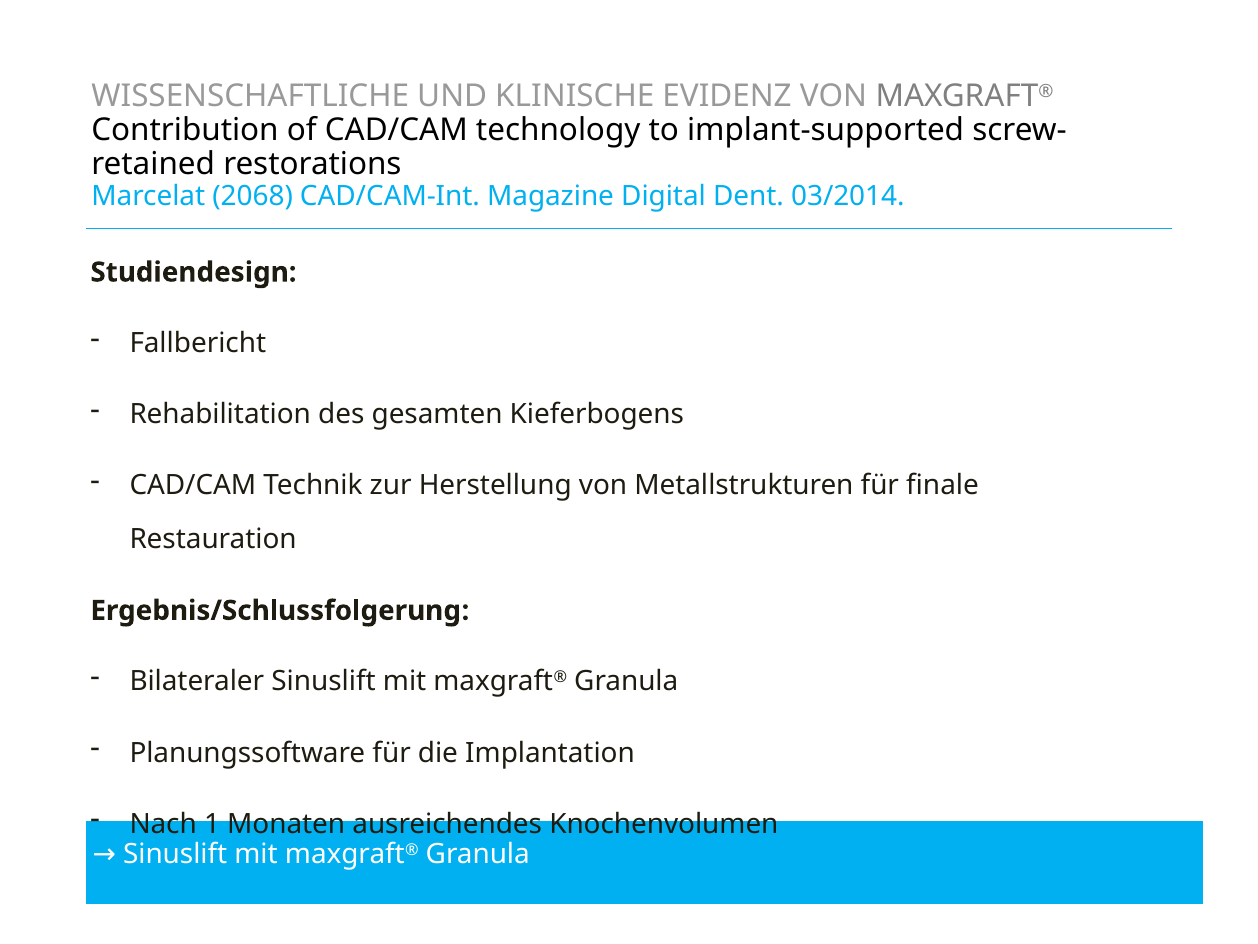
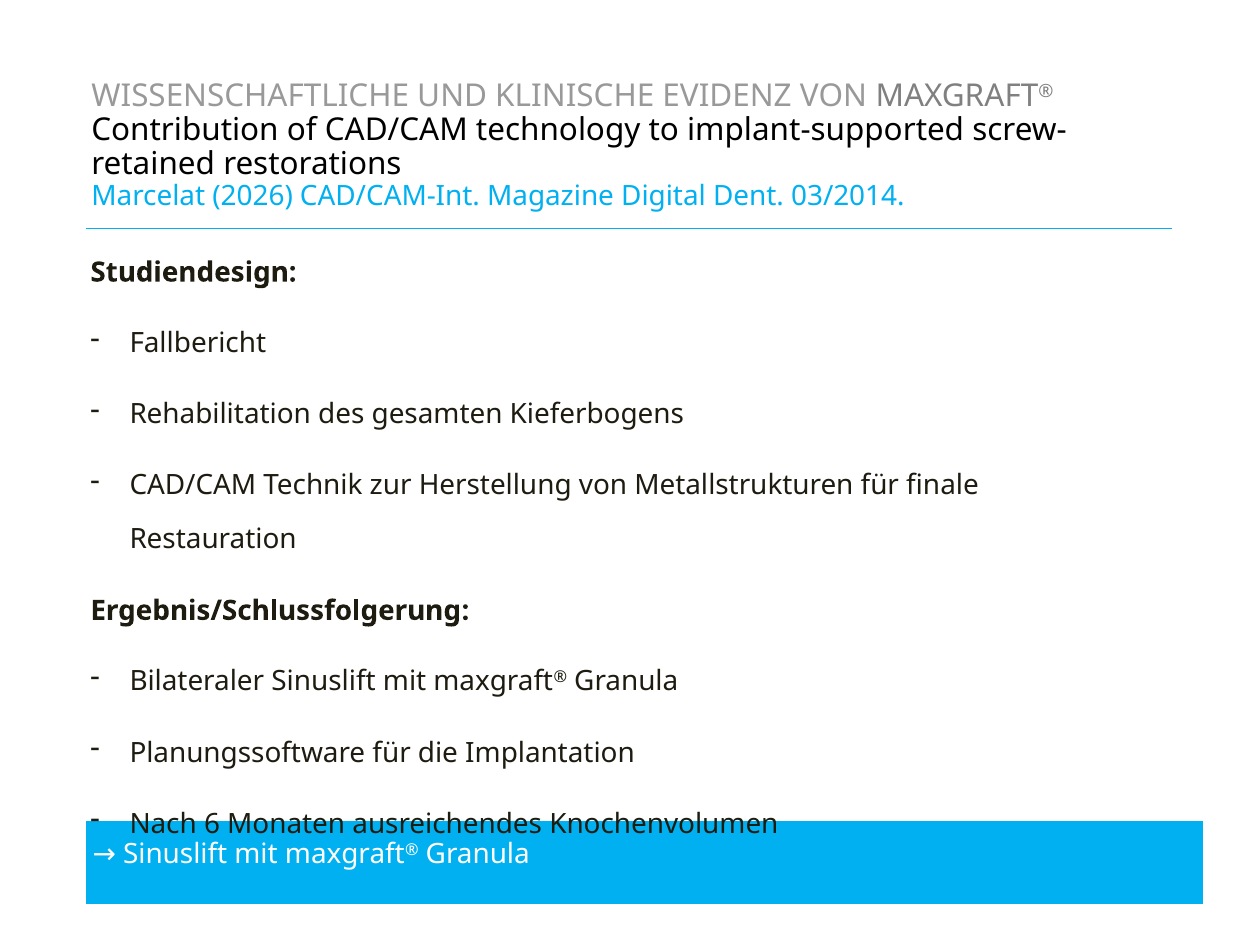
2068: 2068 -> 2026 (253, 196)
1: 1 -> 6 (212, 824)
